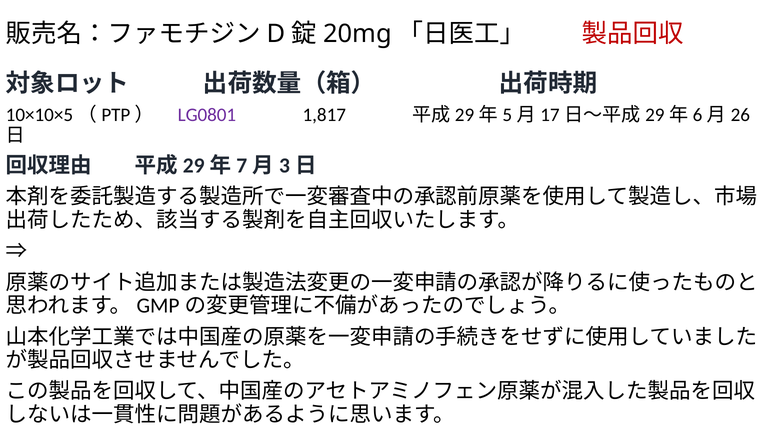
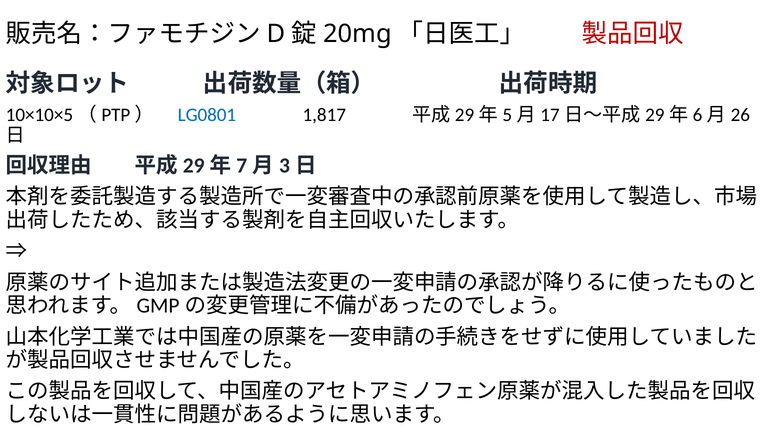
LG0801 colour: purple -> blue (207, 115)
